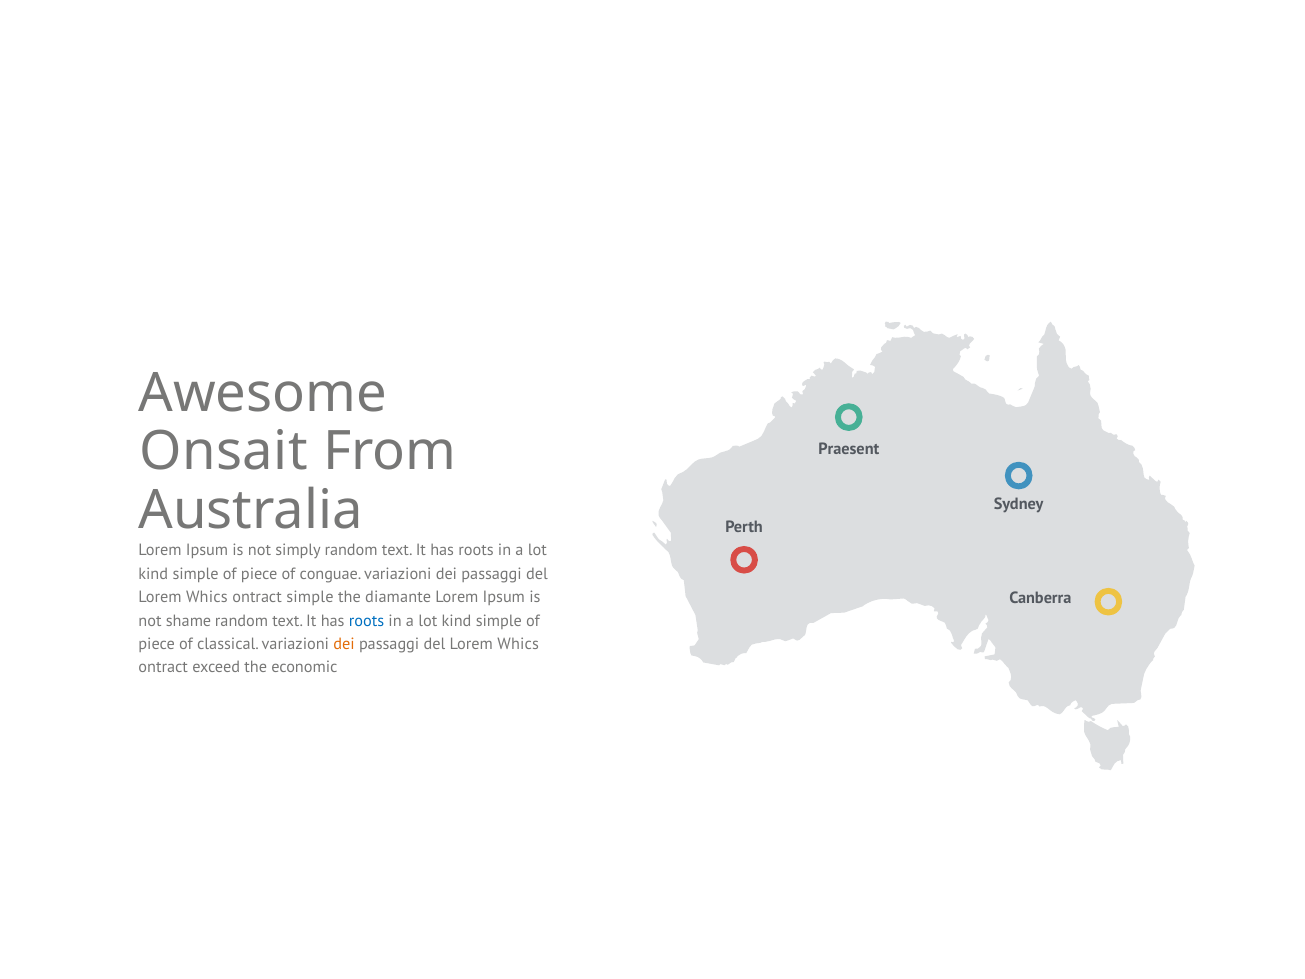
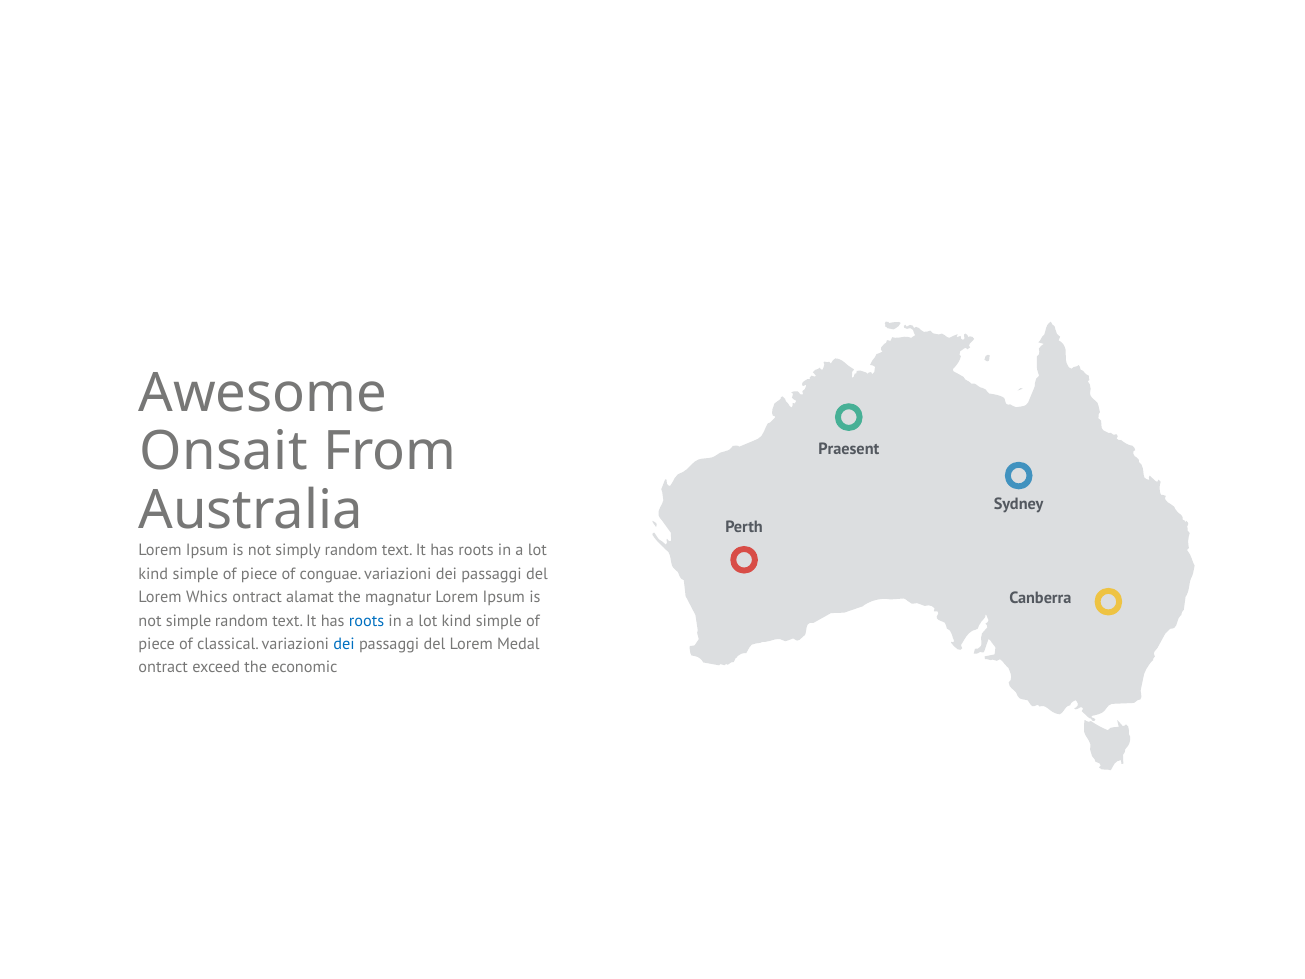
ontract simple: simple -> alamat (310, 597)
diamante: diamante -> magnatur (398, 597)
not shame: shame -> simple (189, 620)
dei colour: orange -> blue (344, 644)
Whics: Whics -> Medal (518, 644)
